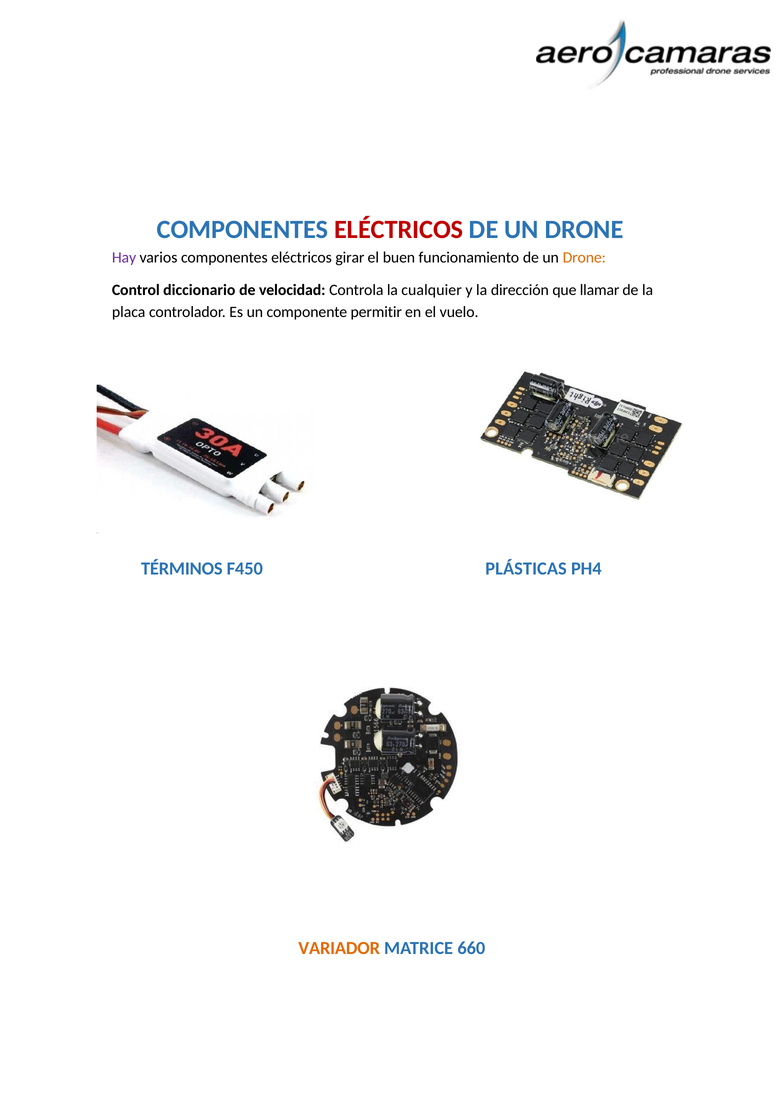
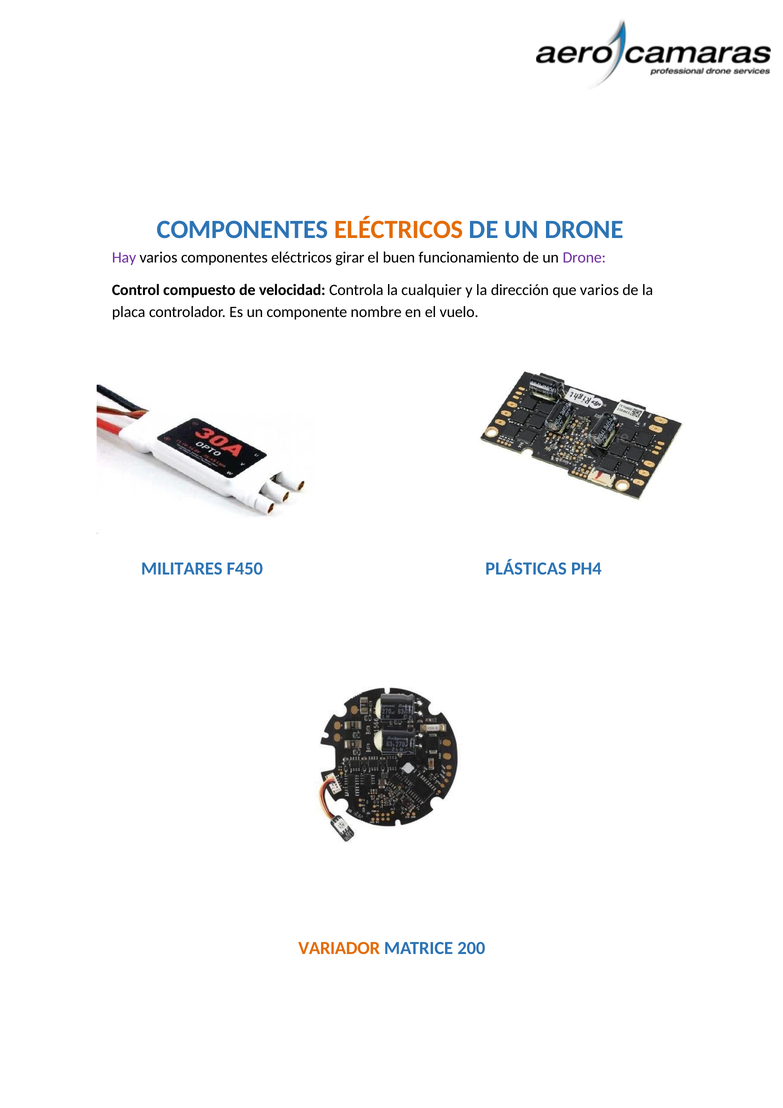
ELÉCTRICOS colour: red -> orange (399, 230)
Drone colour: orange -> purple (584, 258)
diccionario: diccionario -> compuesto (199, 290)
que llamar: llamar -> varios (599, 290)
permitir: permitir -> nombre (376, 312)
TÉRMINOS: TÉRMINOS -> MILITARES (182, 569)
660: 660 -> 200 (471, 948)
